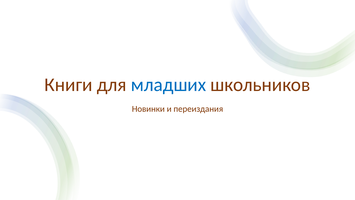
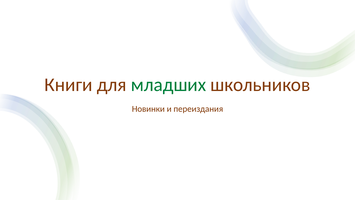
младших colour: blue -> green (168, 85)
